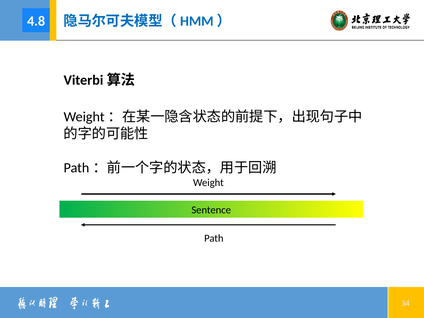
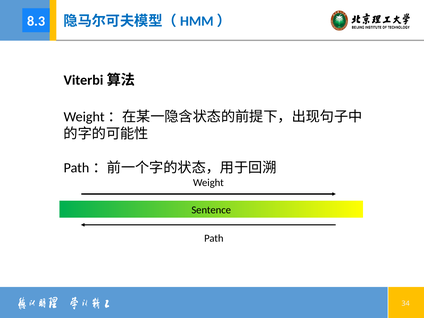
4.8: 4.8 -> 8.3 (36, 21)
